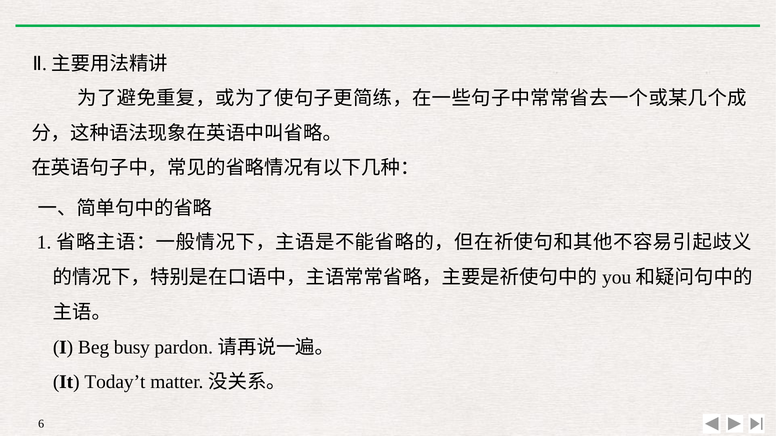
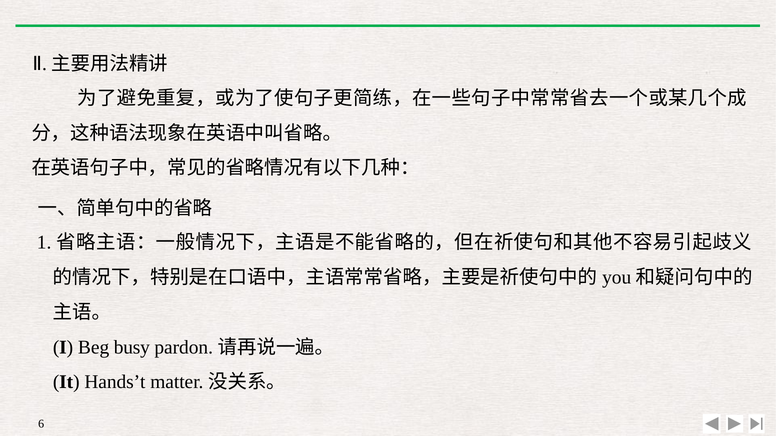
Today’t: Today’t -> Hands’t (115, 382)
